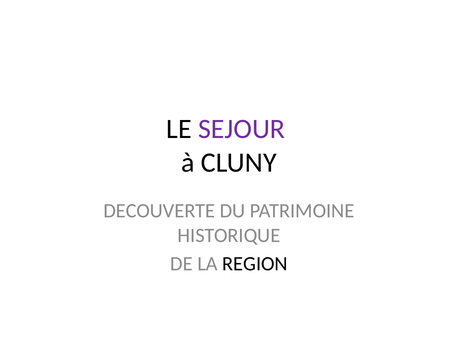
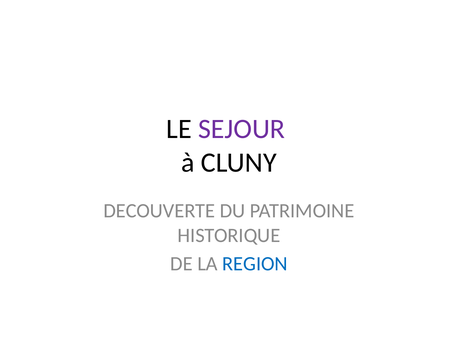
REGION colour: black -> blue (255, 264)
